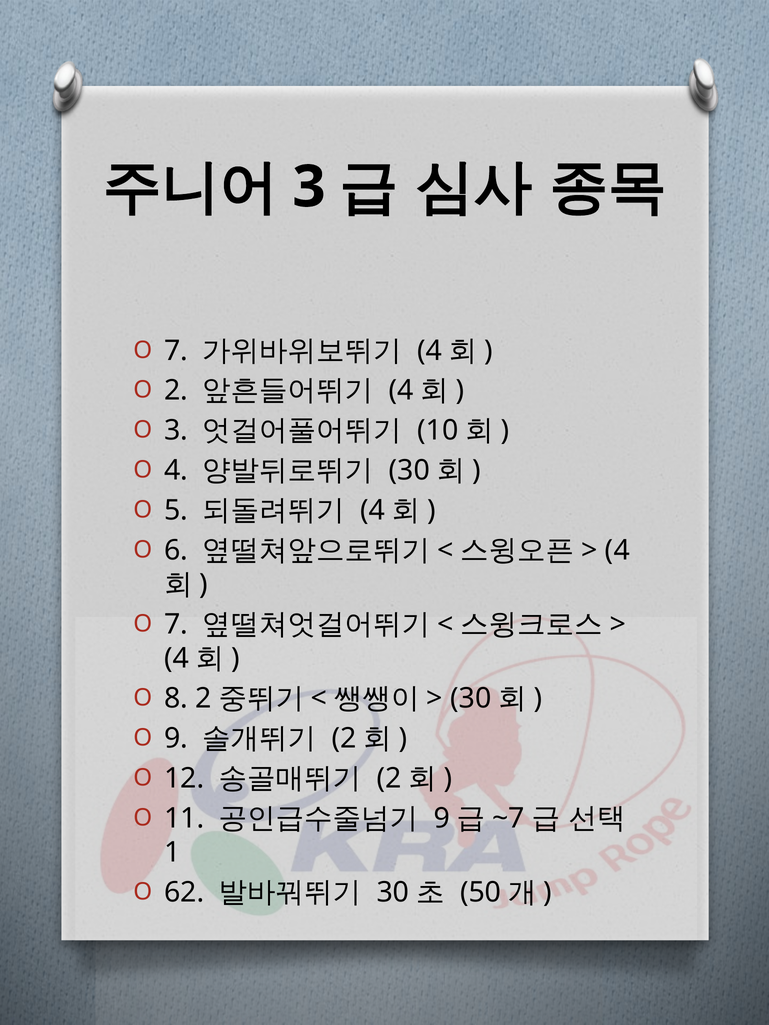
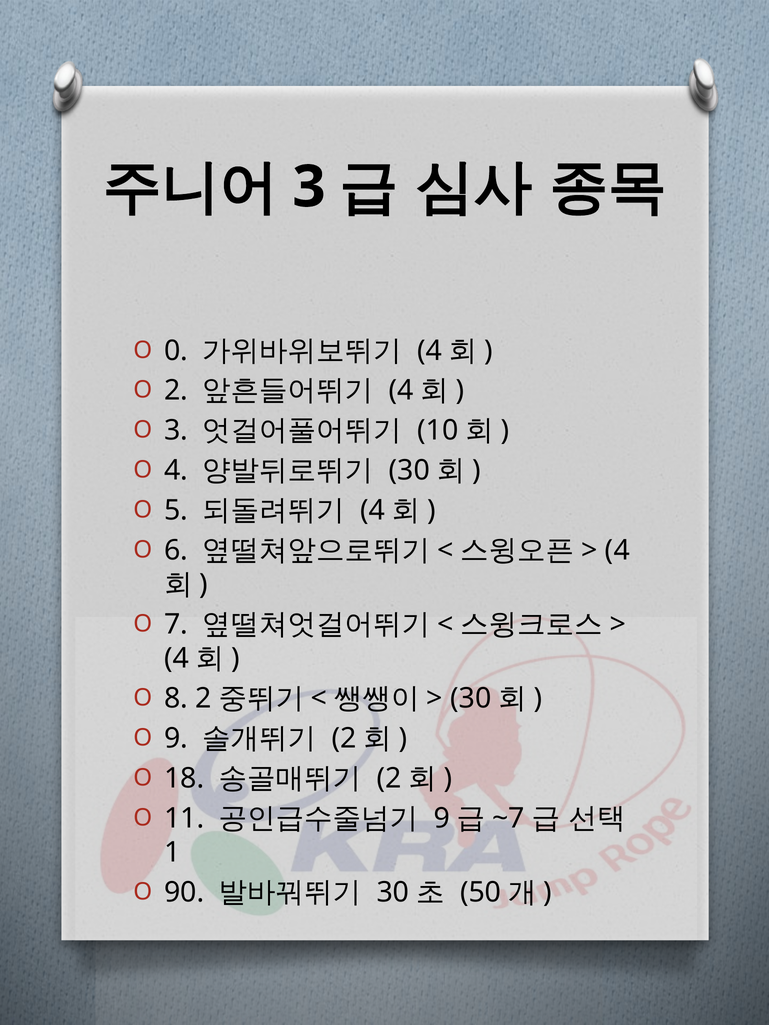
7: 7 -> 0 (176, 351)
12: 12 -> 18 (184, 779)
62: 62 -> 90 (184, 893)
